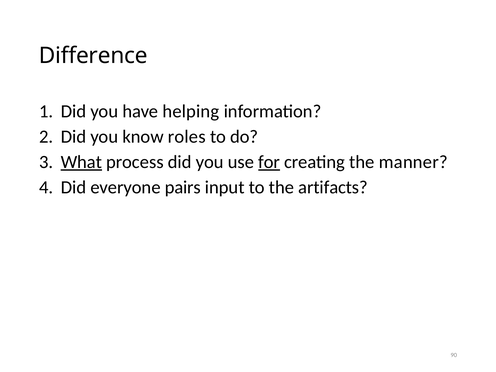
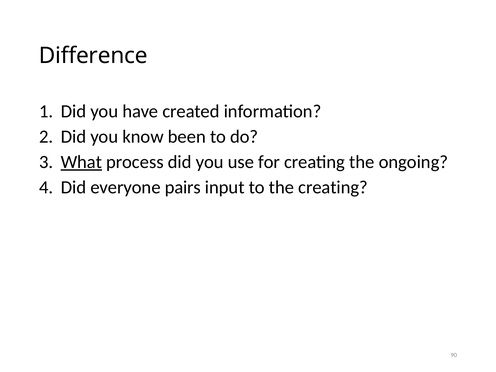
helping: helping -> created (191, 111)
roles: roles -> been (187, 137)
for underline: present -> none (269, 162)
manner: manner -> ongoing (413, 162)
the artifacts: artifacts -> creating (333, 187)
